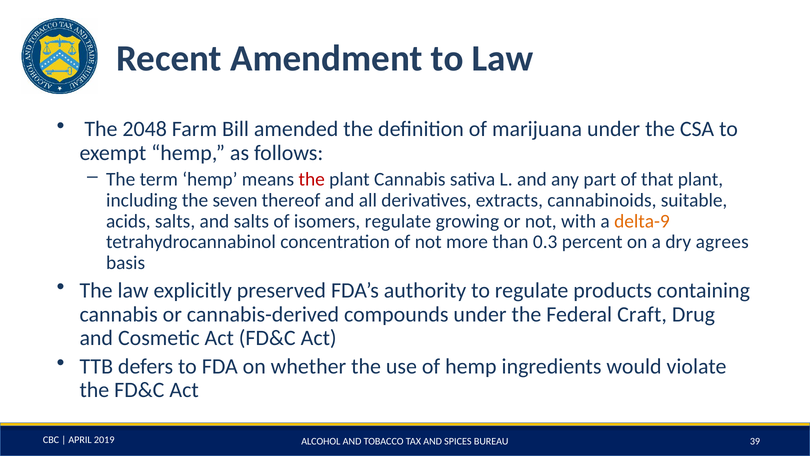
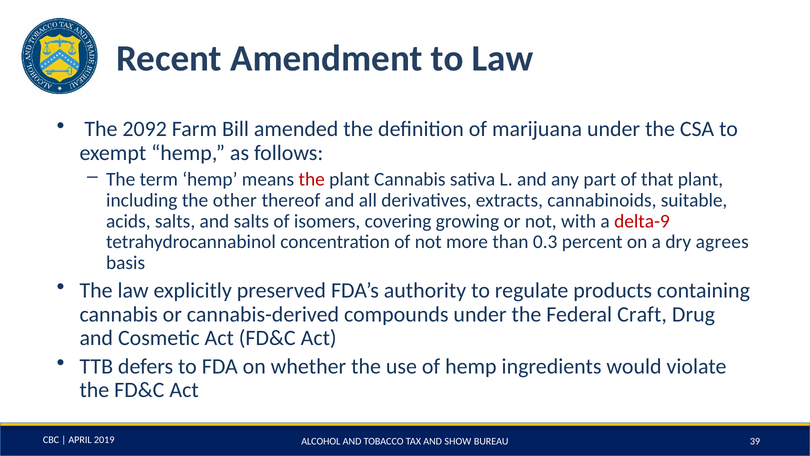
2048: 2048 -> 2092 (145, 129)
seven: seven -> other (235, 200)
isomers regulate: regulate -> covering (398, 221)
delta-9 colour: orange -> red (642, 221)
SPICES: SPICES -> SHOW (458, 441)
